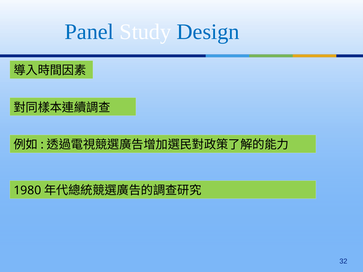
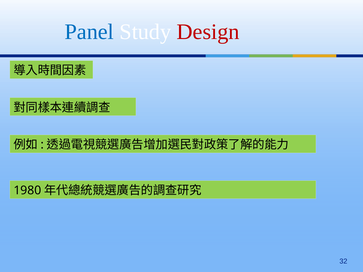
Design colour: blue -> red (208, 32)
